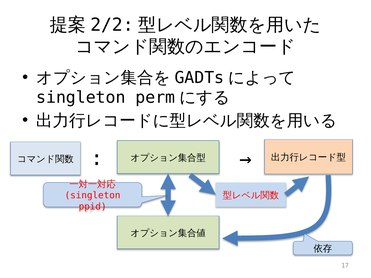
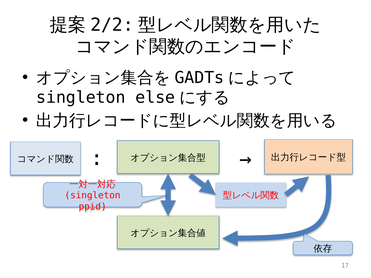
perm: perm -> else (155, 98)
